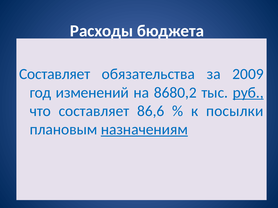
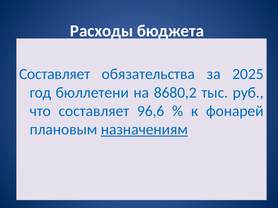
2009: 2009 -> 2025 (248, 74)
изменений: изменений -> бюллетени (92, 93)
руб underline: present -> none (248, 93)
86,6: 86,6 -> 96,6 (151, 111)
посылки: посылки -> фонарей (235, 111)
